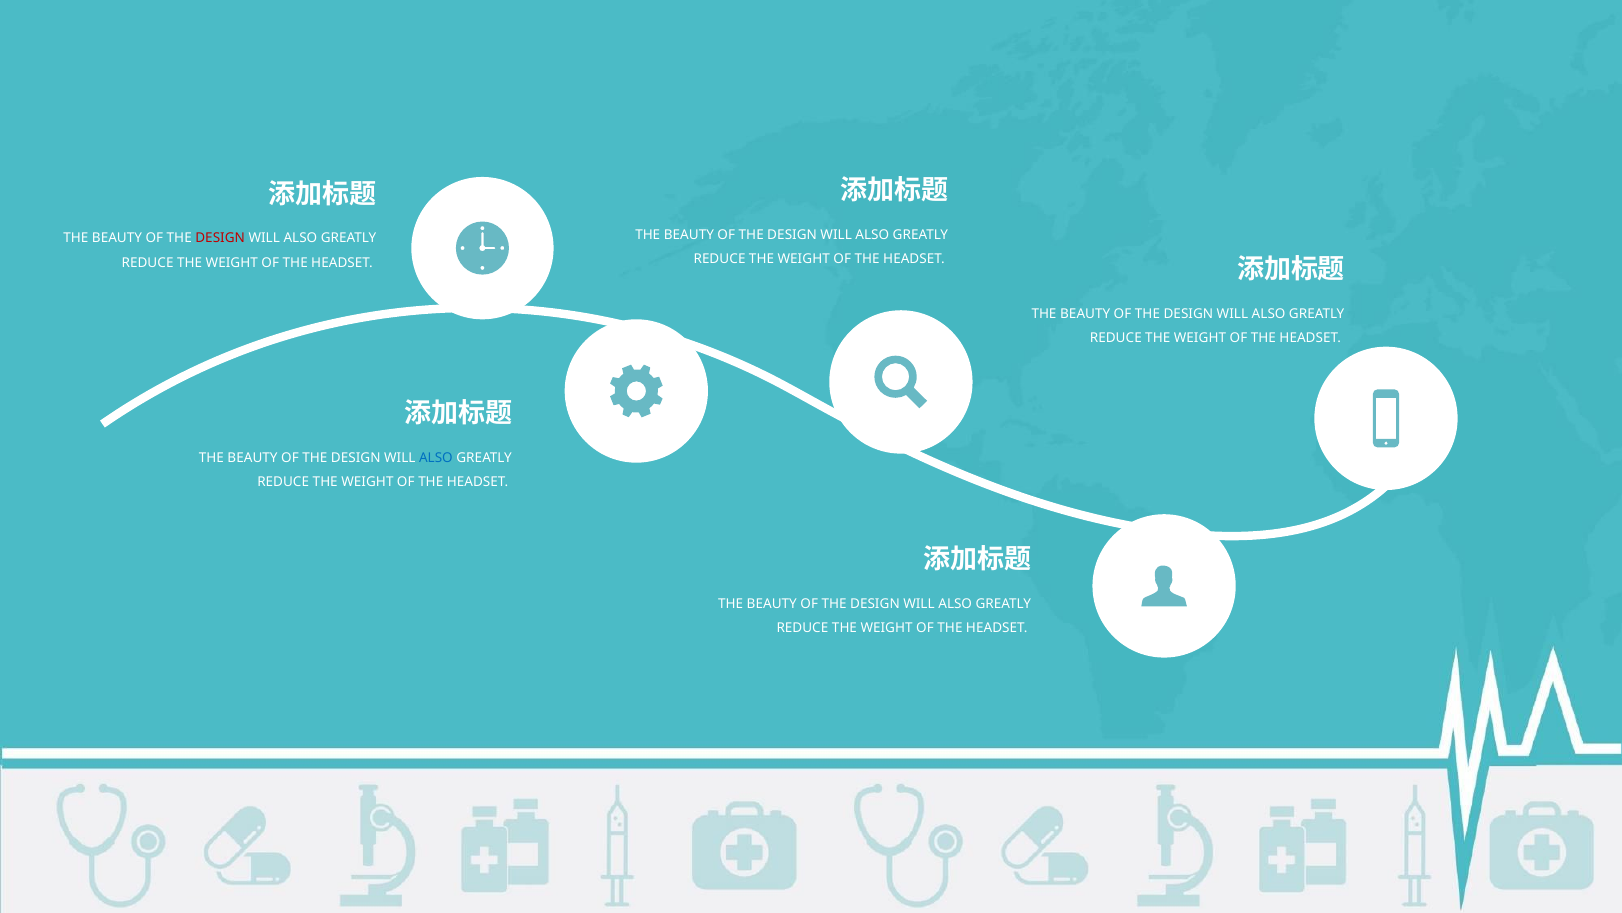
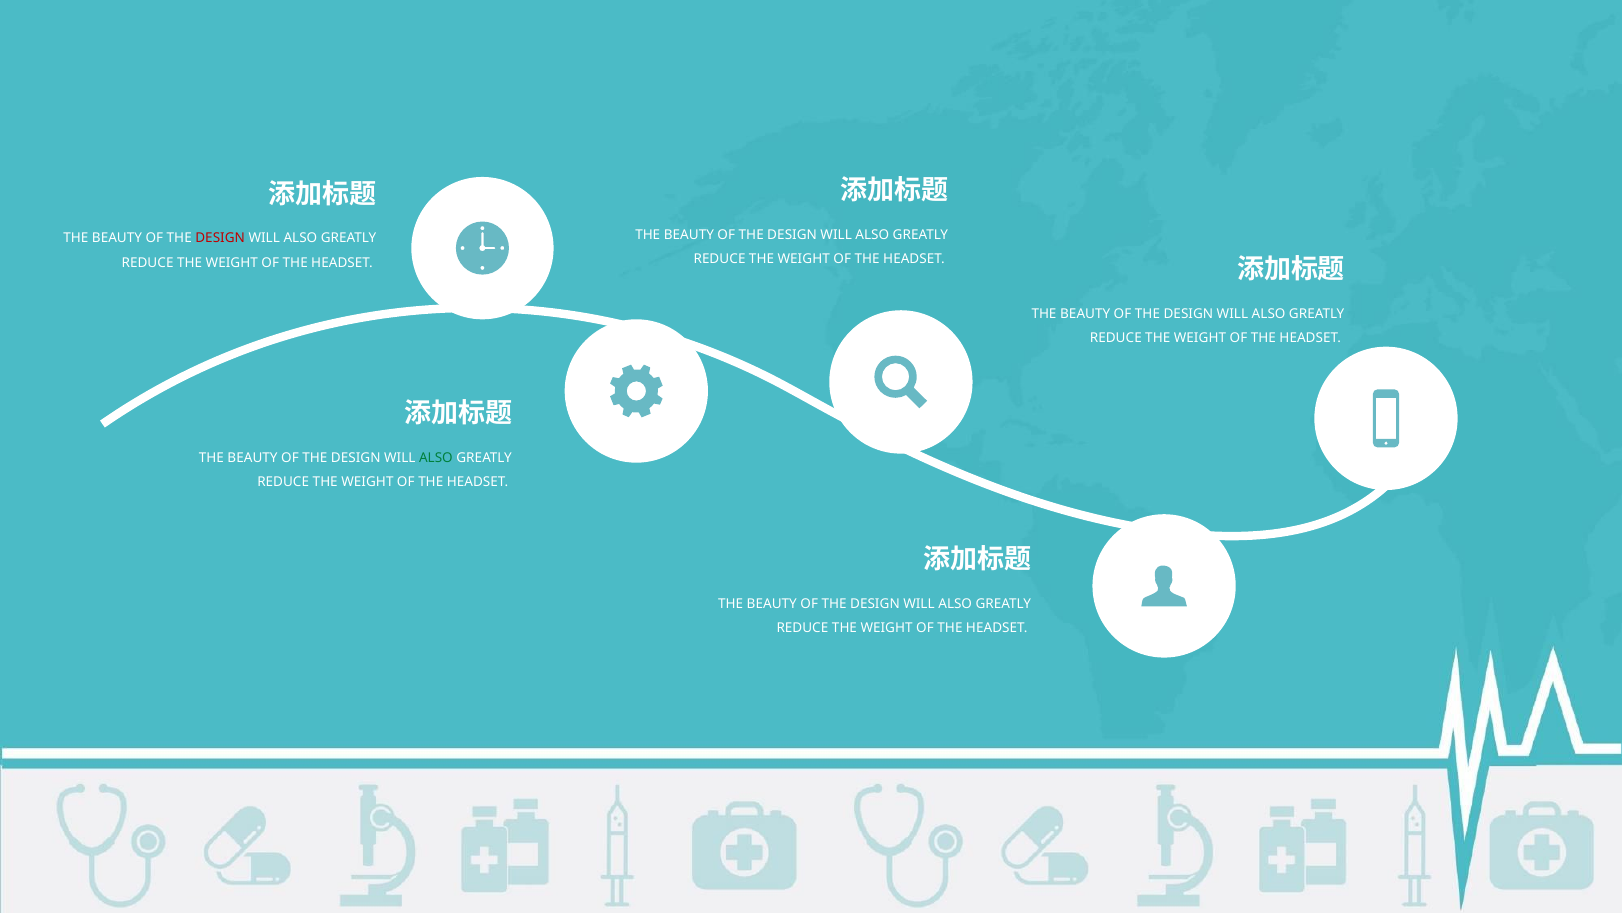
ALSO colour: blue -> green (436, 458)
